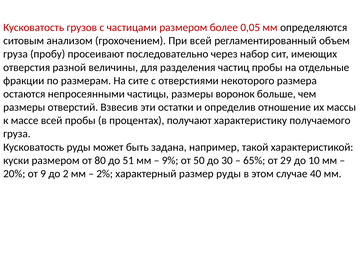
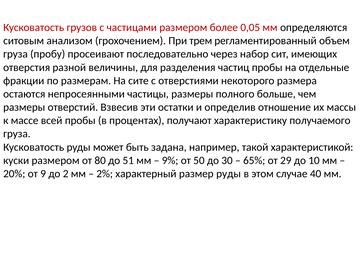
При всей: всей -> трем (201, 41)
воронок: воронок -> полного (235, 94)
